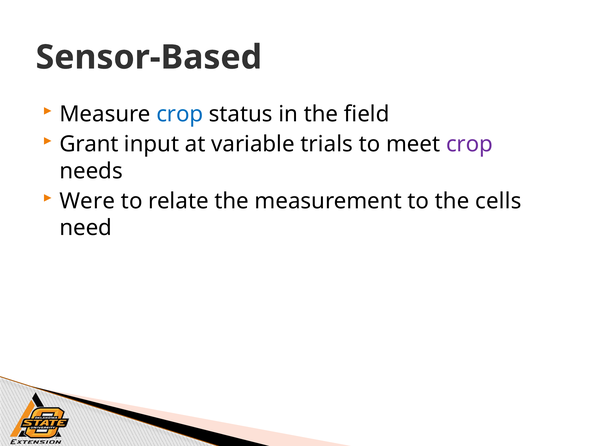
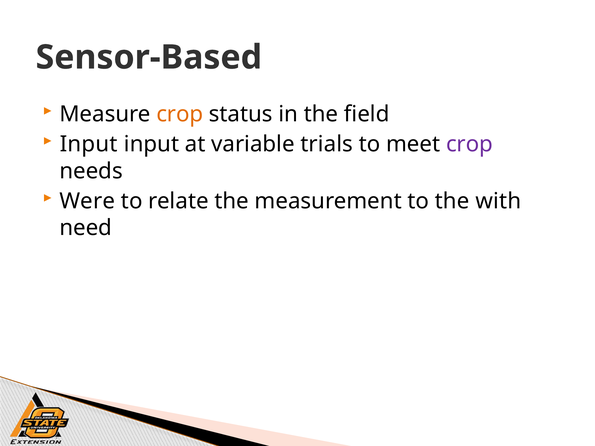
crop colour: blue -> orange (180, 114)
Grant: Grant -> Input (89, 144)
cells: cells -> with (498, 201)
